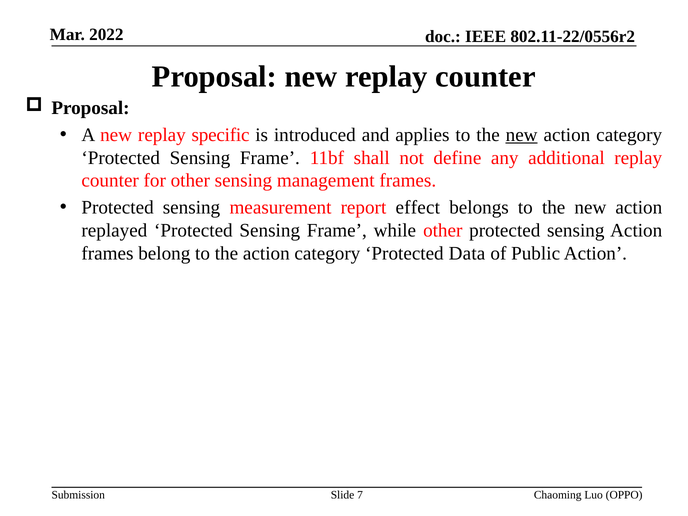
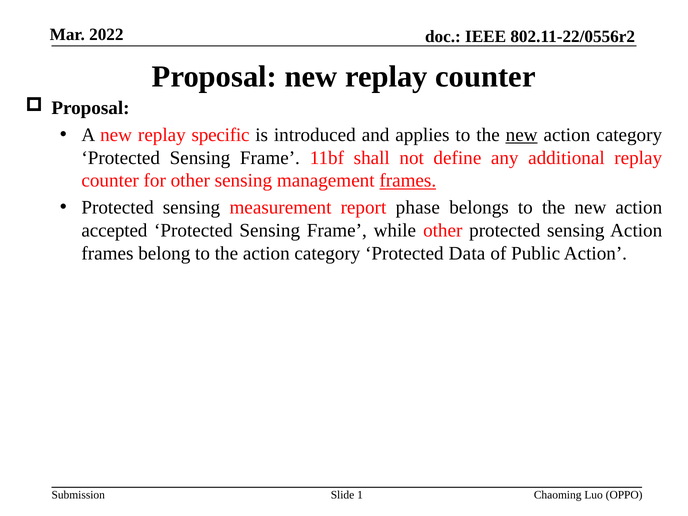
frames underline: none -> present (408, 181)
effect: effect -> phase (418, 207)
replayed: replayed -> accepted (114, 230)
7: 7 -> 1 (360, 495)
